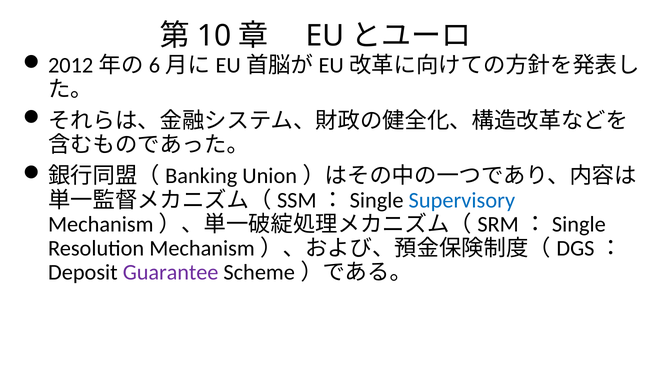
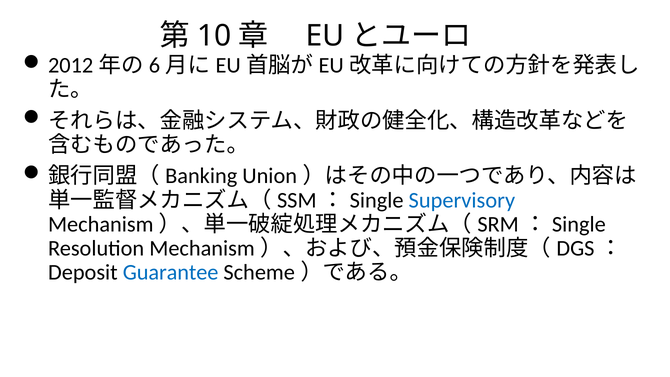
Guarantee colour: purple -> blue (171, 272)
